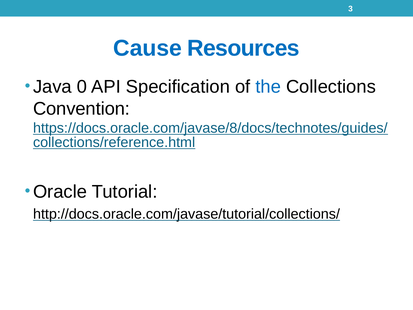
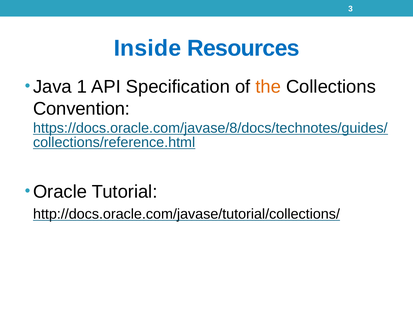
Cause: Cause -> Inside (147, 48)
0: 0 -> 1 (82, 87)
the colour: blue -> orange (268, 87)
